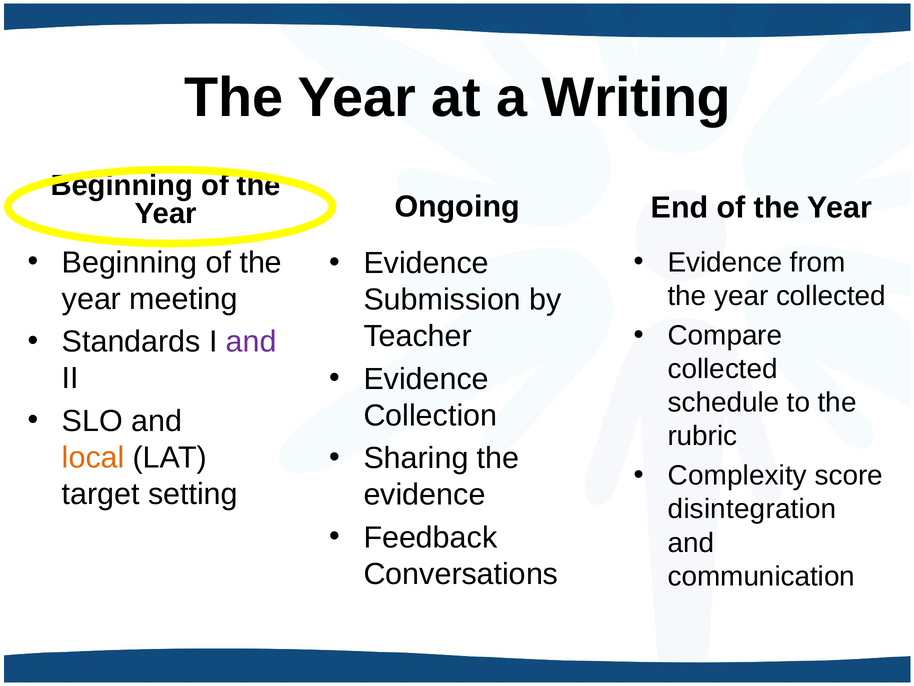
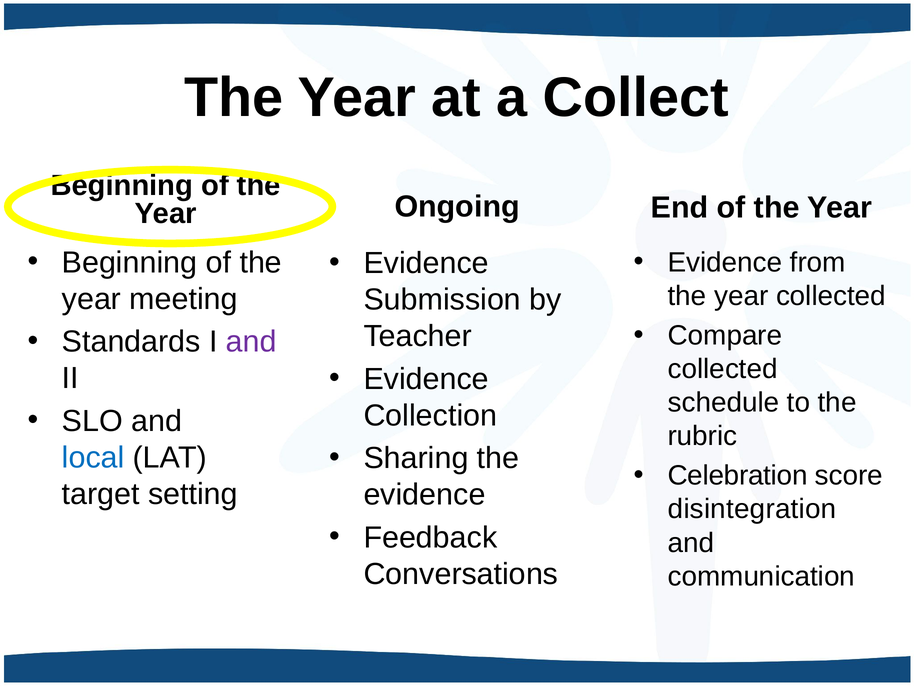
Writing: Writing -> Collect (636, 98)
local colour: orange -> blue (93, 457)
Complexity: Complexity -> Celebration (738, 475)
